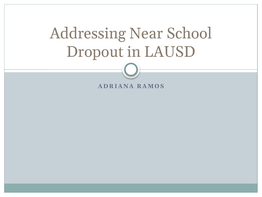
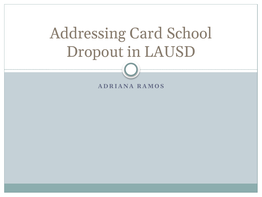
Near: Near -> Card (146, 33)
